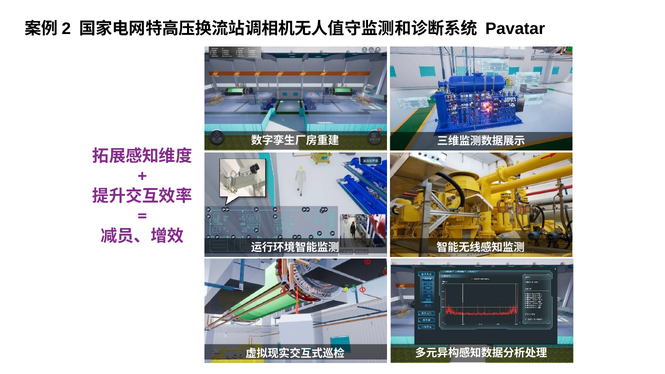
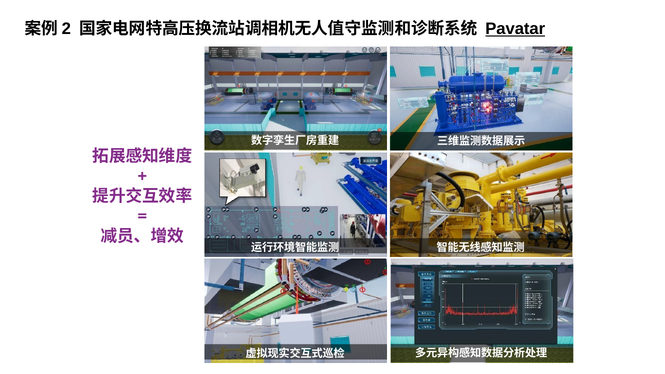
Pavatar underline: none -> present (515, 29)
